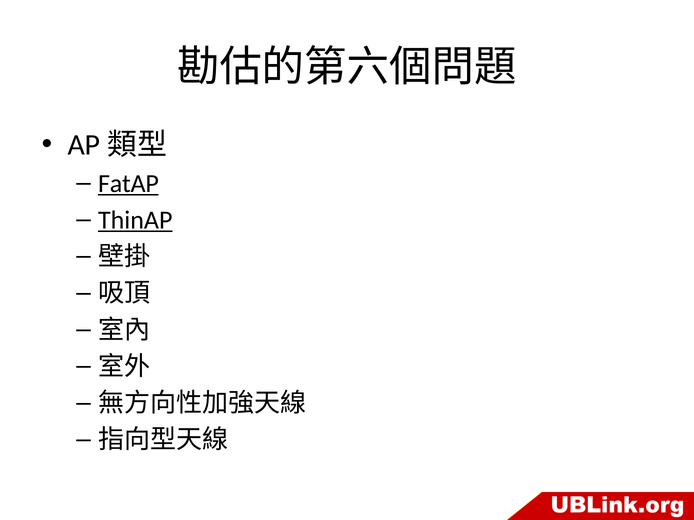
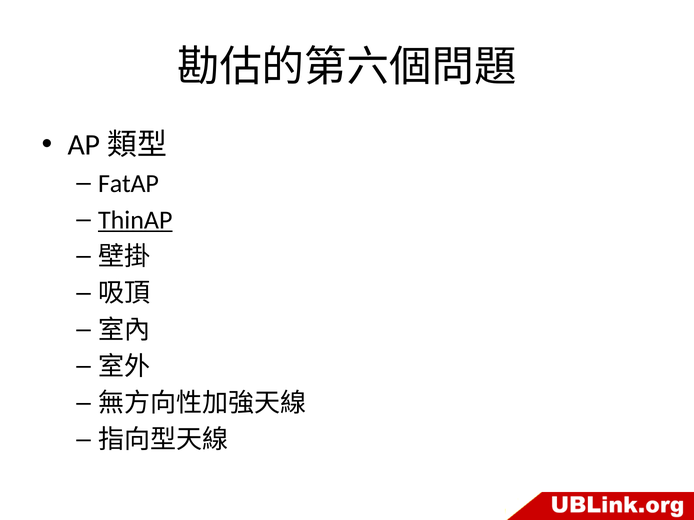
FatAP underline: present -> none (128, 184)
